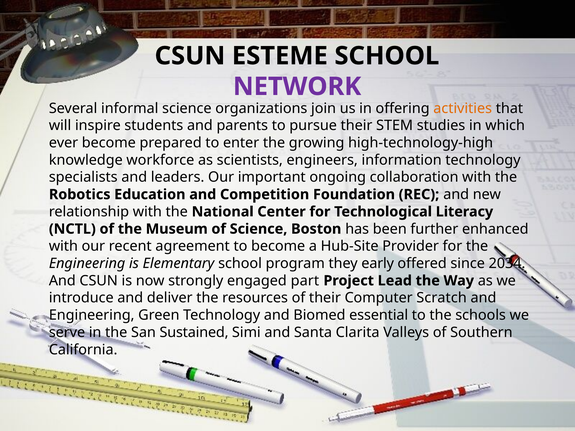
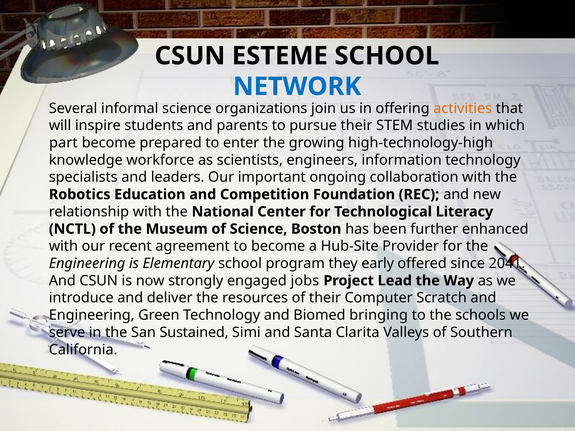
NETWORK colour: purple -> blue (297, 87)
ever: ever -> part (63, 143)
2034: 2034 -> 2041 (507, 264)
part: part -> jobs (305, 281)
essential: essential -> bringing (379, 315)
